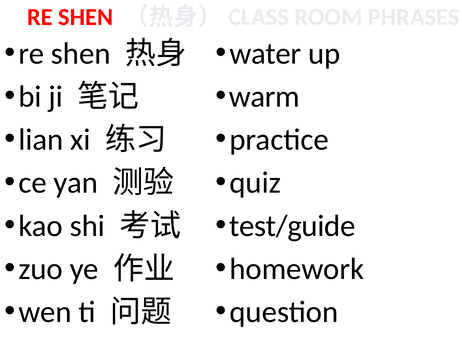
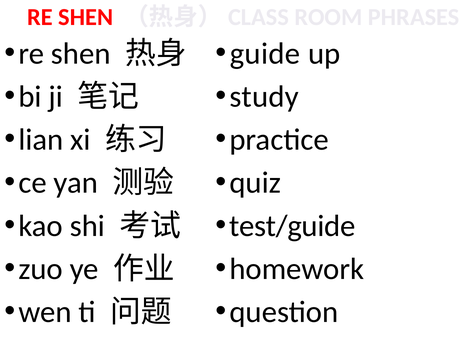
water: water -> guide (265, 54)
warm: warm -> study (264, 97)
